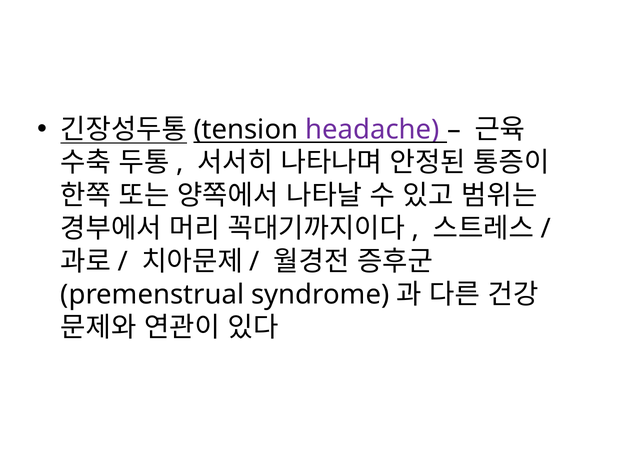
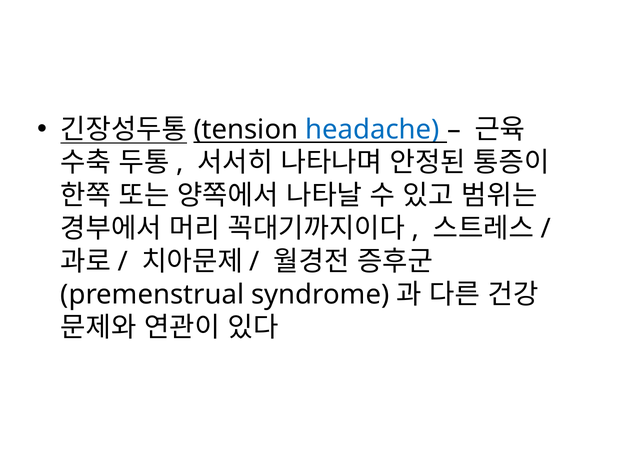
headache colour: purple -> blue (373, 130)
